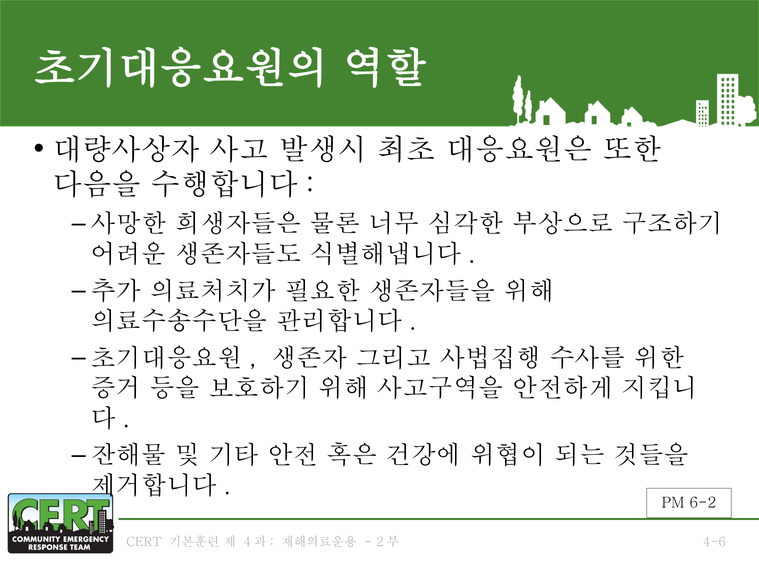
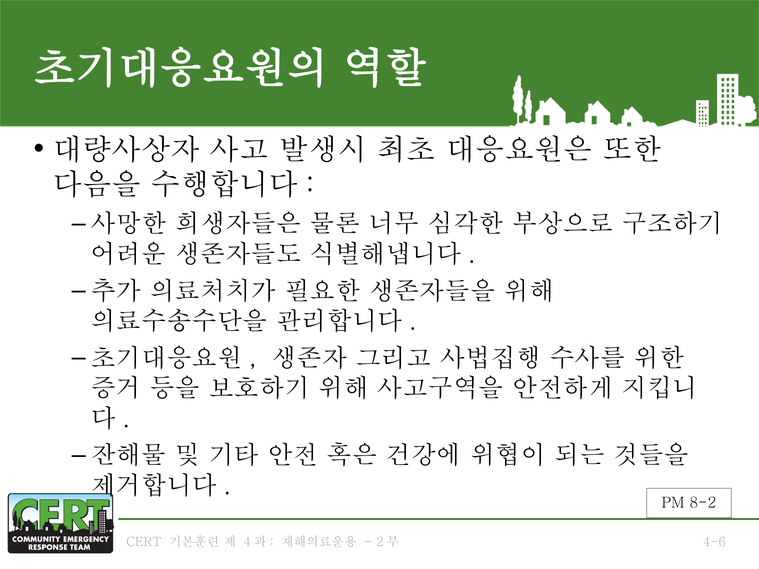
6-2: 6-2 -> 8-2 (703, 503)
